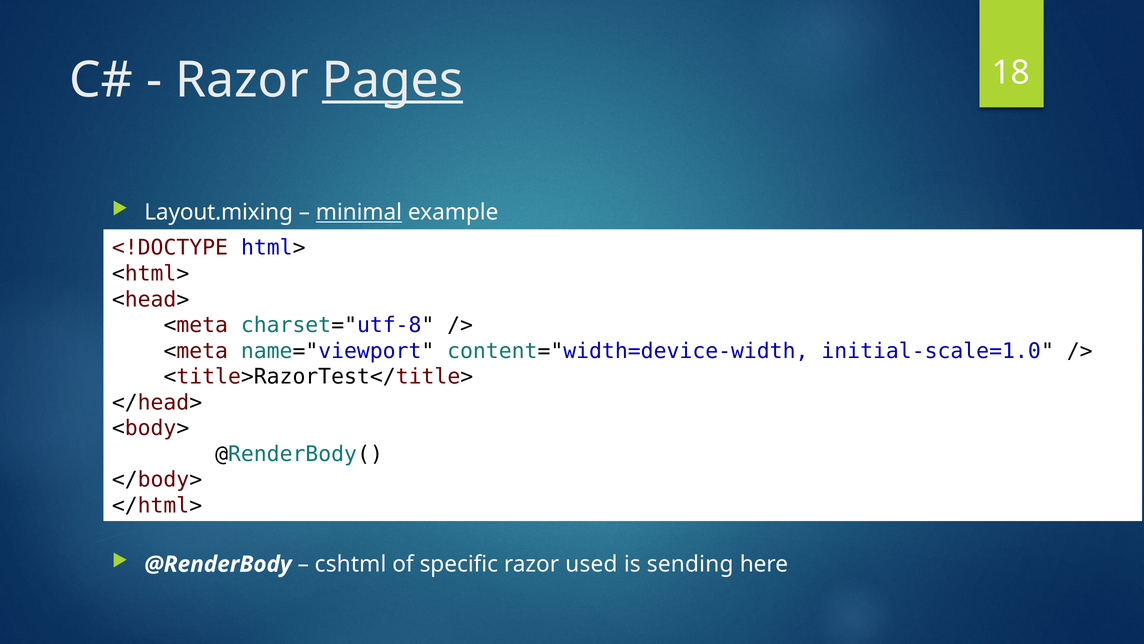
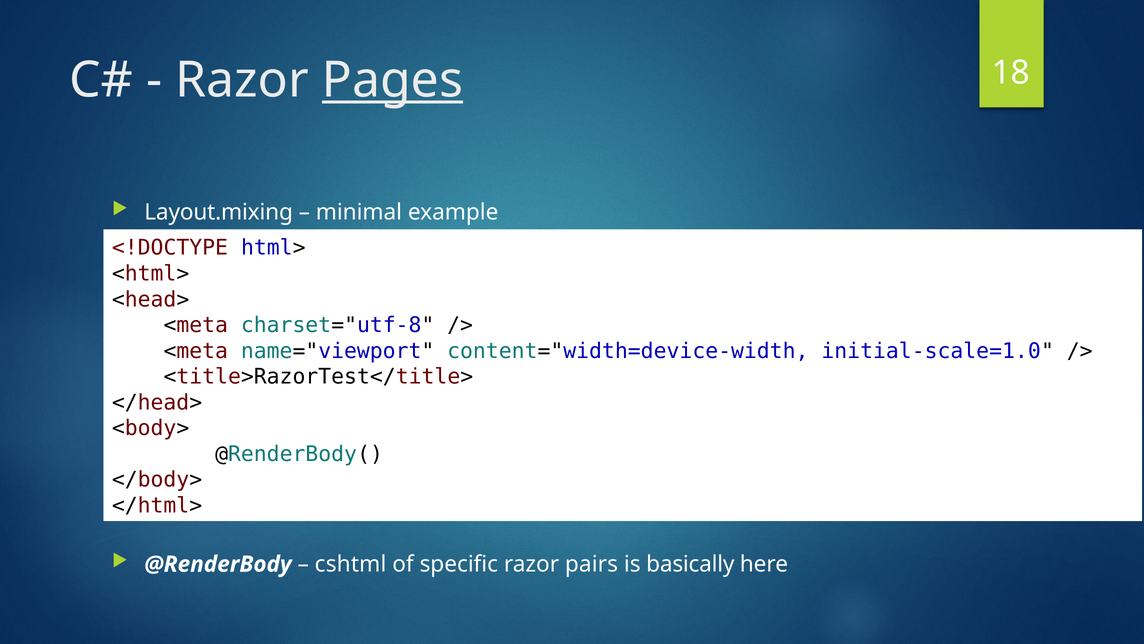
minimal underline: present -> none (359, 212)
used: used -> pairs (591, 564)
sending: sending -> basically (690, 564)
